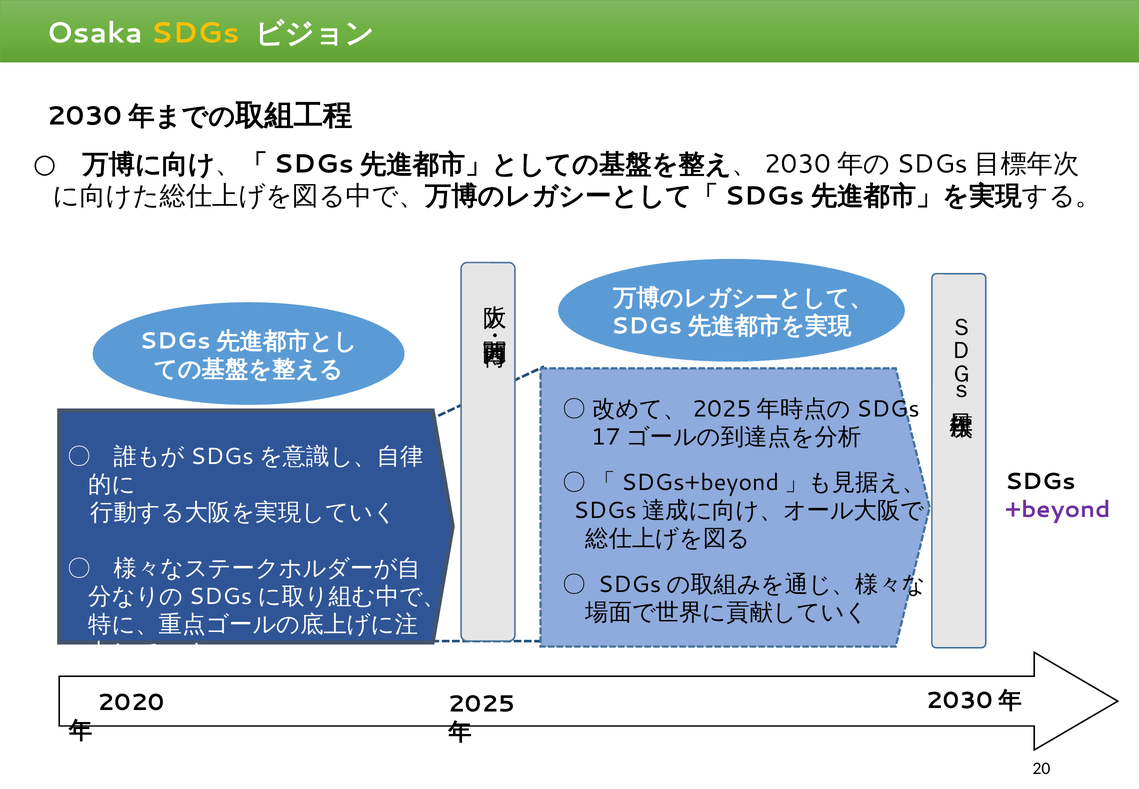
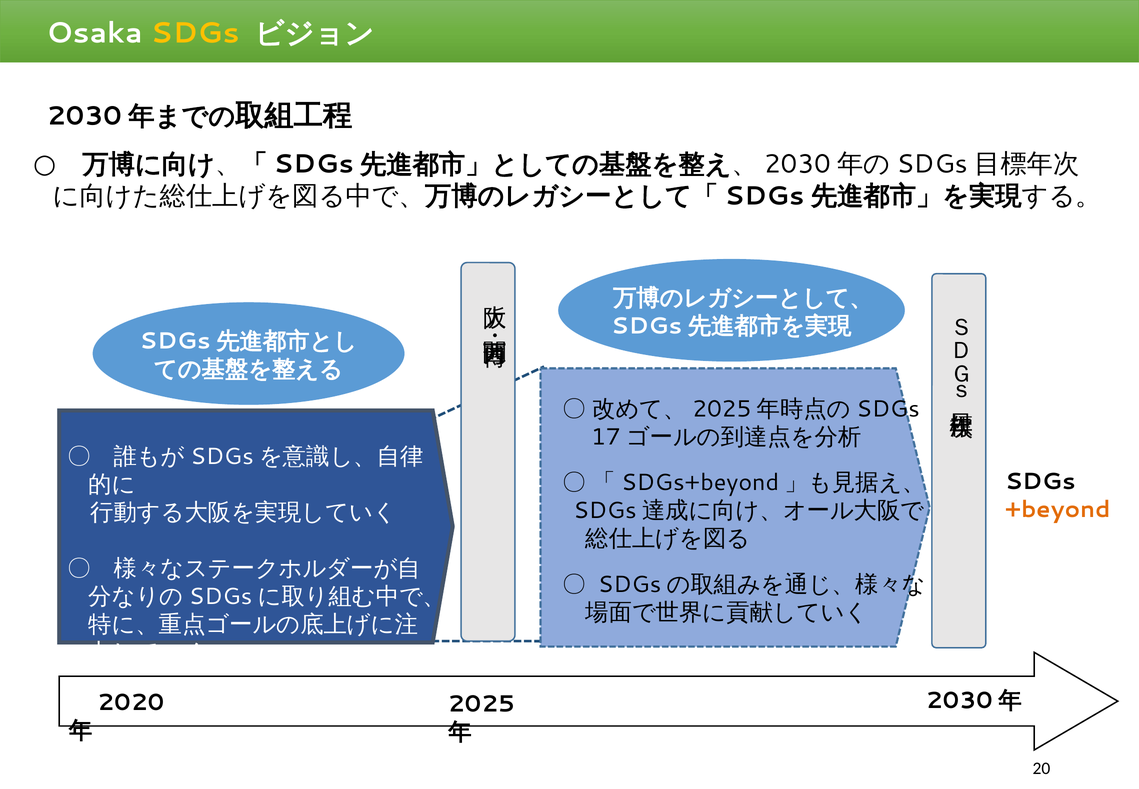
+beyond colour: purple -> orange (1058, 509)
